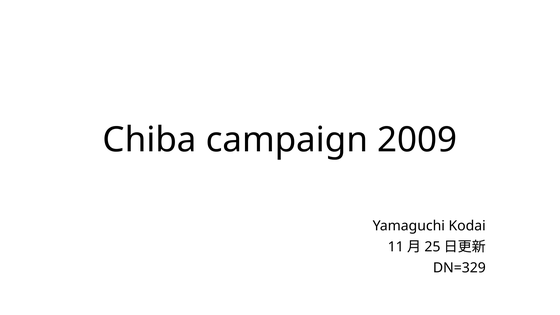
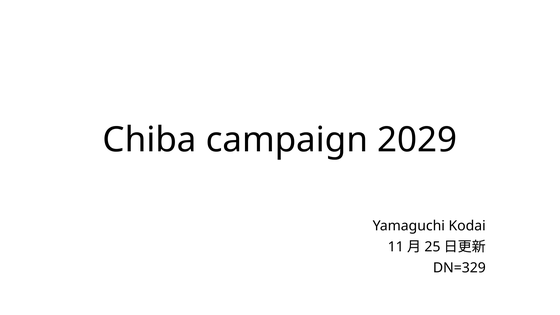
2009: 2009 -> 2029 (417, 140)
